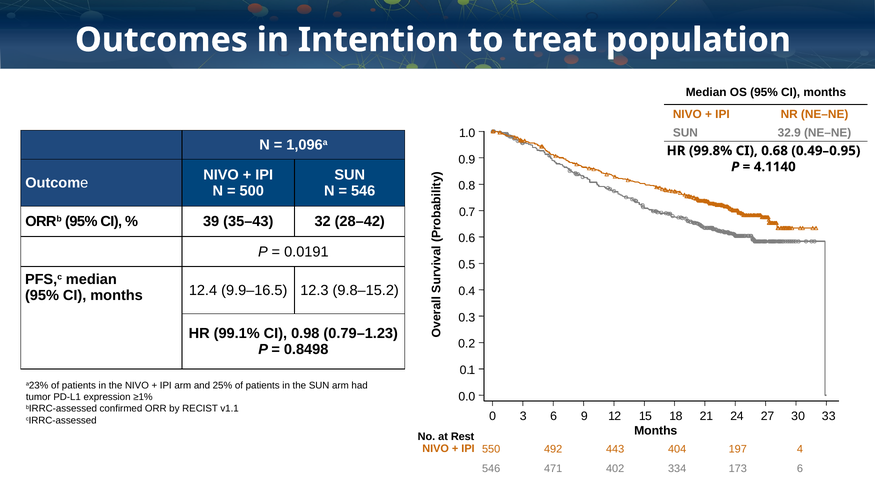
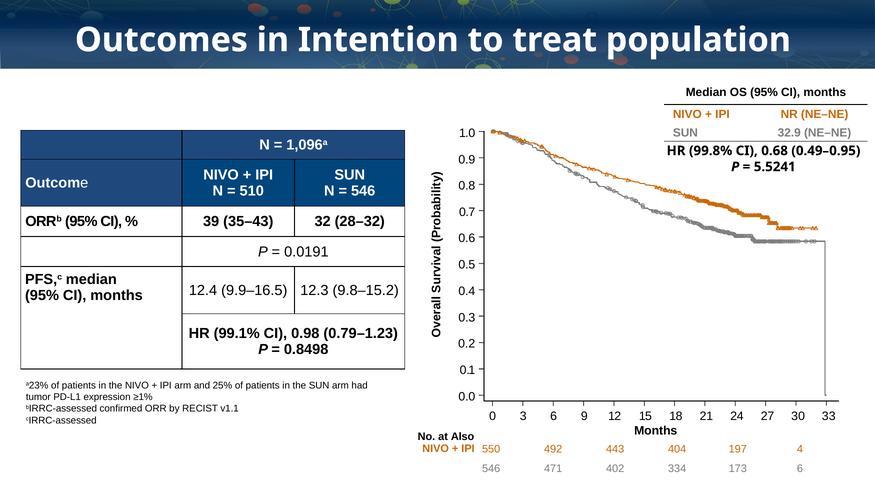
4.1140: 4.1140 -> 5.5241 (775, 167)
500: 500 -> 510 (252, 191)
28–42: 28–42 -> 28–32 (360, 222)
Rest: Rest -> Also (463, 437)
